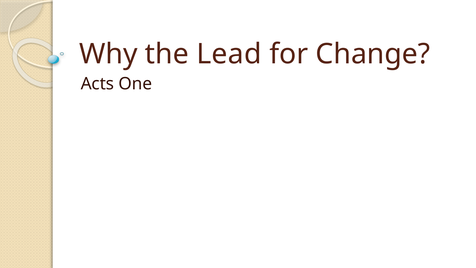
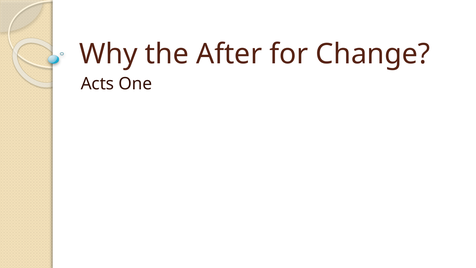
Lead: Lead -> After (229, 54)
